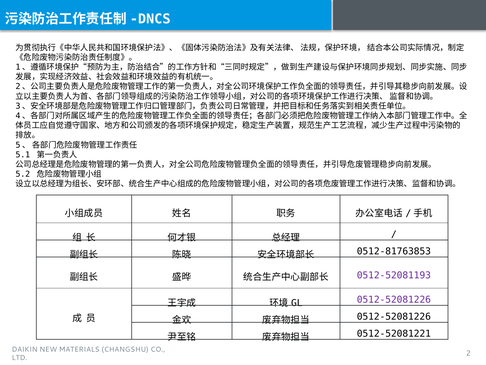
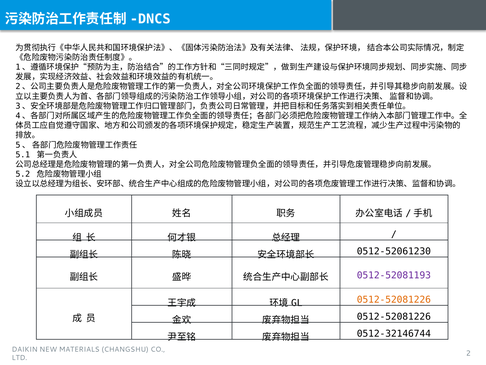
0512-81763853: 0512-81763853 -> 0512-52061230 (394, 251)
0512-52081226 colour: purple -> orange (394, 299)
0512-52081221: 0512-52081221 -> 0512-32146744 (394, 333)
